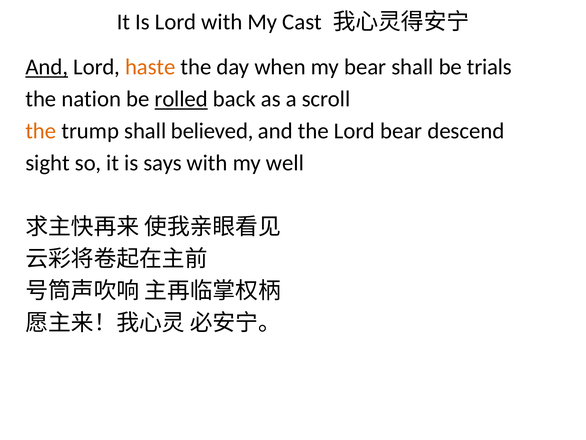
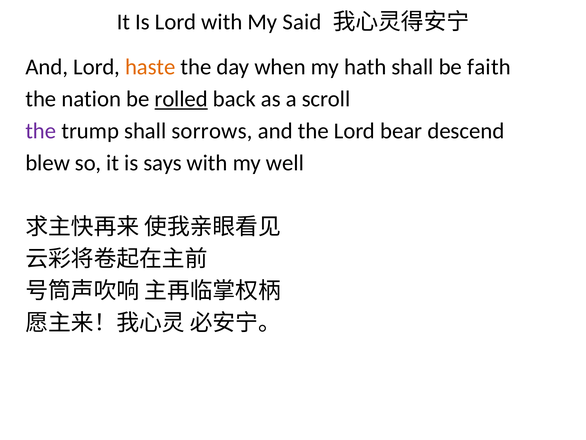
Cast: Cast -> Said (302, 22)
And underline: present -> none (47, 67)
my bear: bear -> hath (365, 67)
trials: trials -> faith (489, 67)
the colour: orange -> purple (41, 131)
believed: believed -> sorrows (212, 131)
sight: sight -> blew (48, 163)
